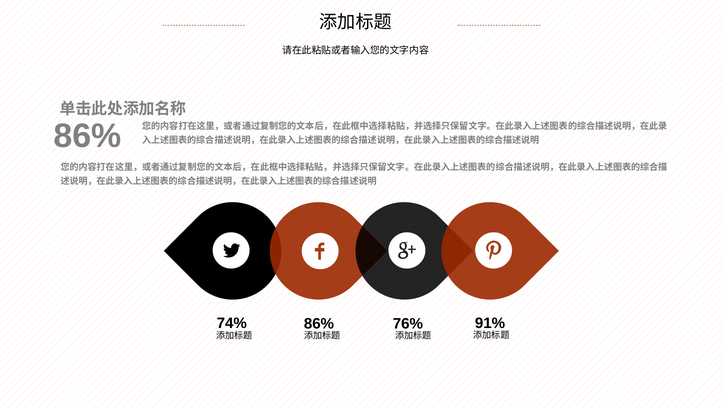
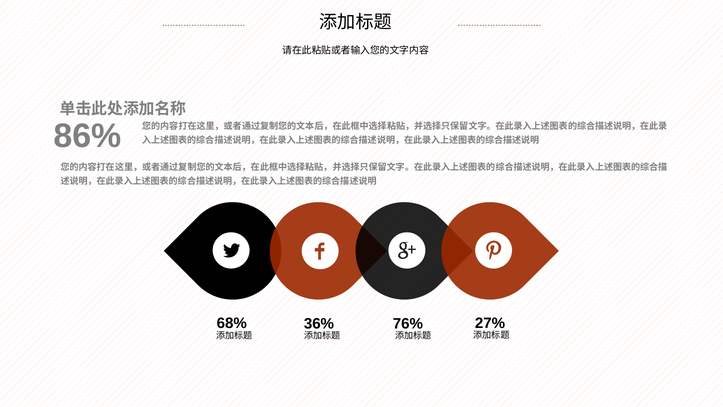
74%: 74% -> 68% (232, 323)
91%: 91% -> 27% (490, 323)
86%: 86% -> 36% (319, 323)
